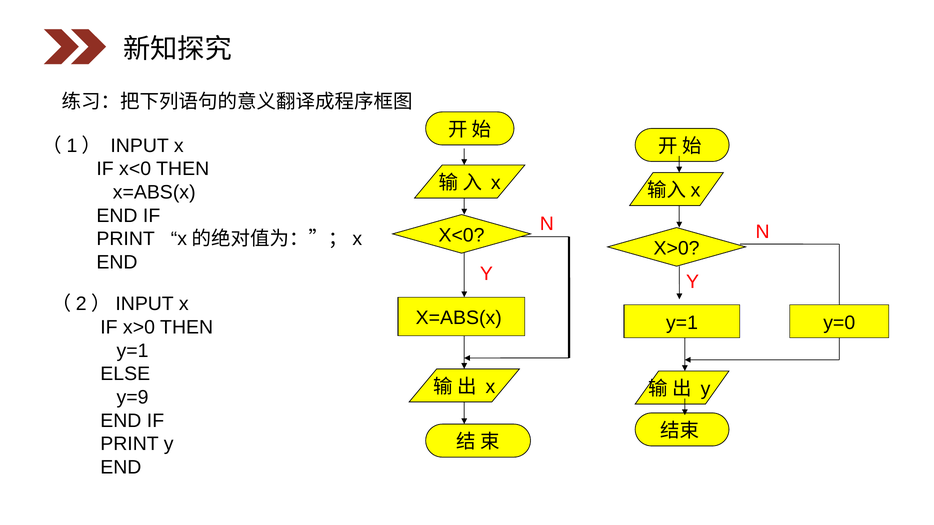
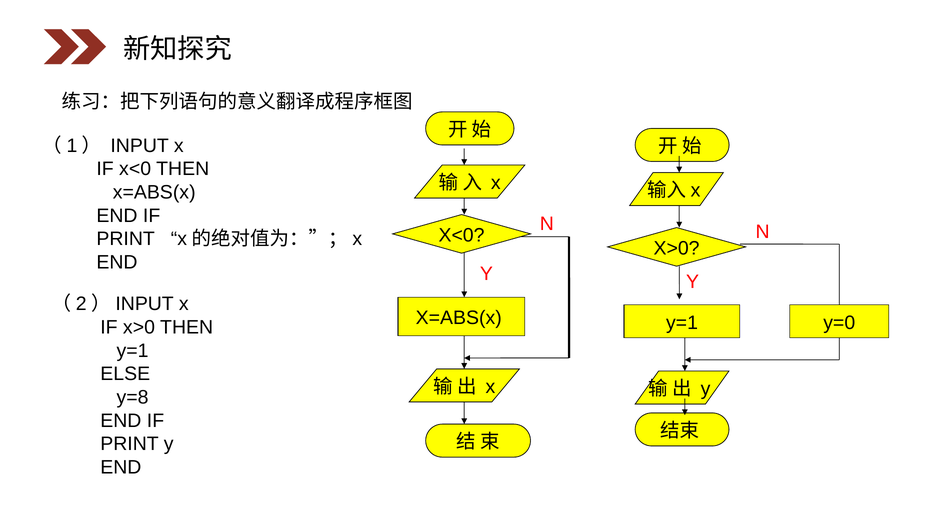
y=9: y=9 -> y=8 (133, 398)
